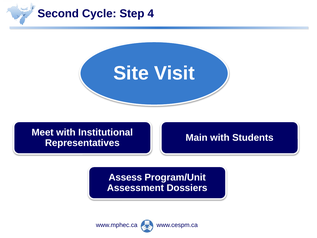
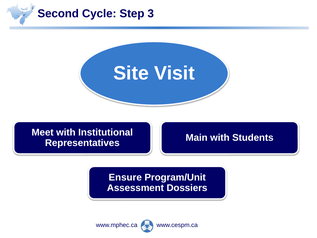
4: 4 -> 3 (151, 14)
Assess: Assess -> Ensure (125, 177)
